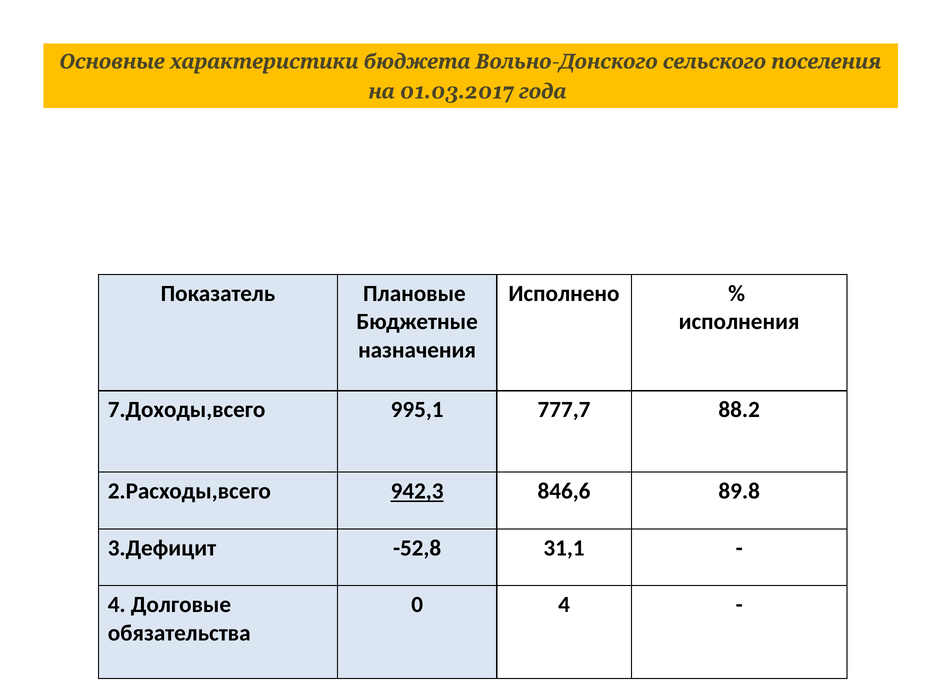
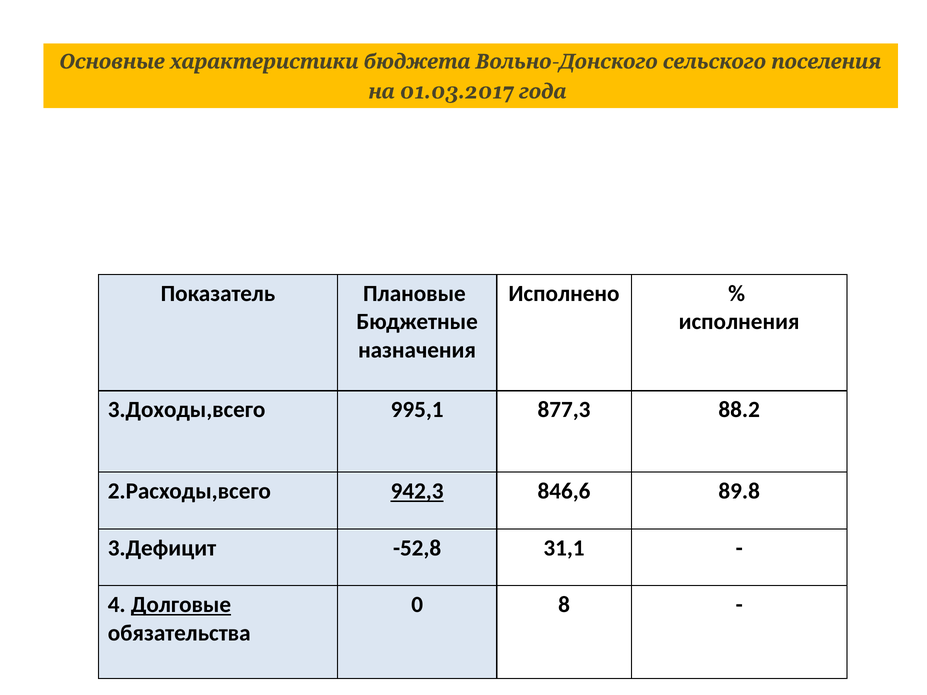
7.Доходы,всего: 7.Доходы,всего -> 3.Доходы,всего (187, 410)
777,7: 777,7 -> 877,3 (564, 410)
Долговые underline: none -> present (181, 605)
0 4: 4 -> 8 (564, 605)
